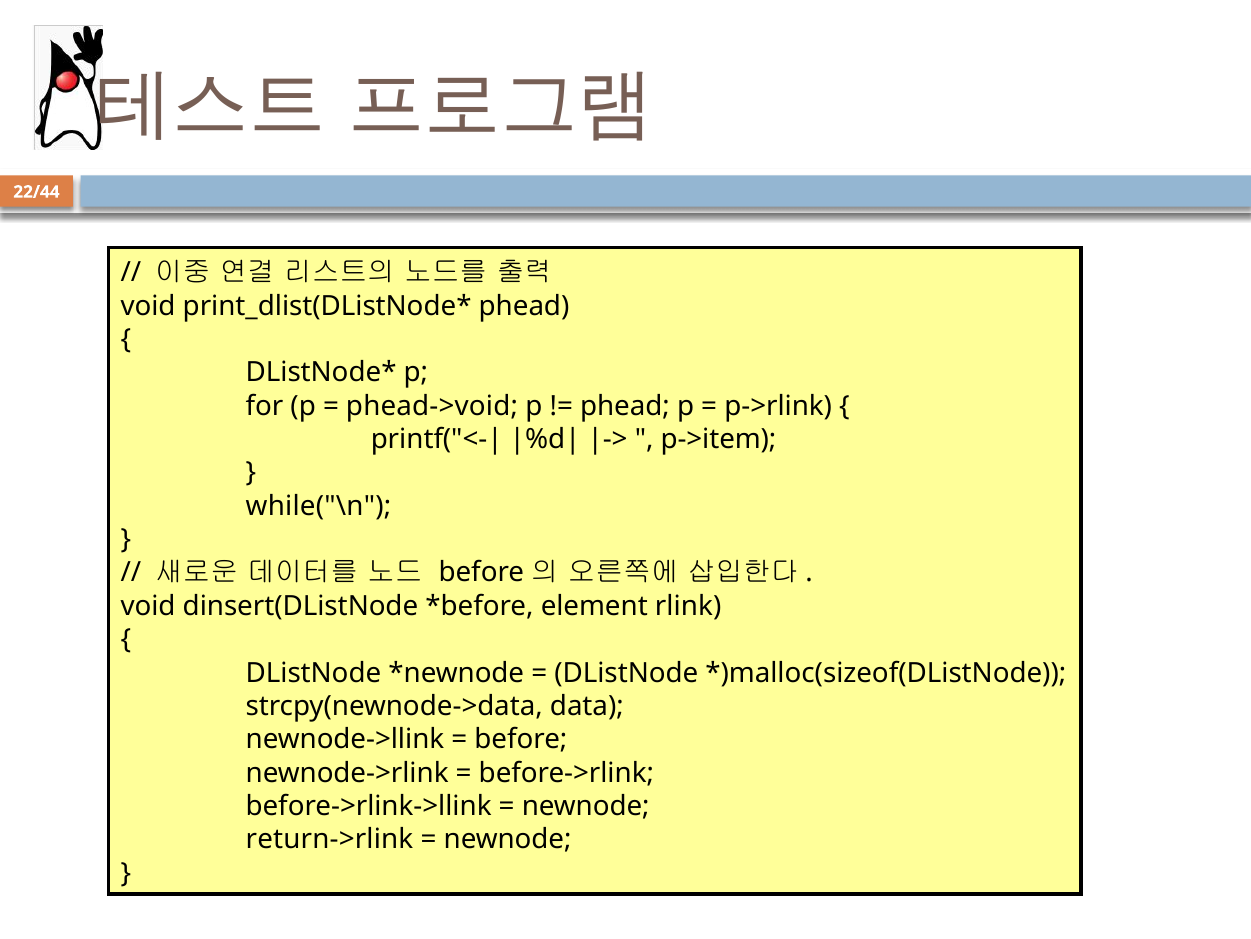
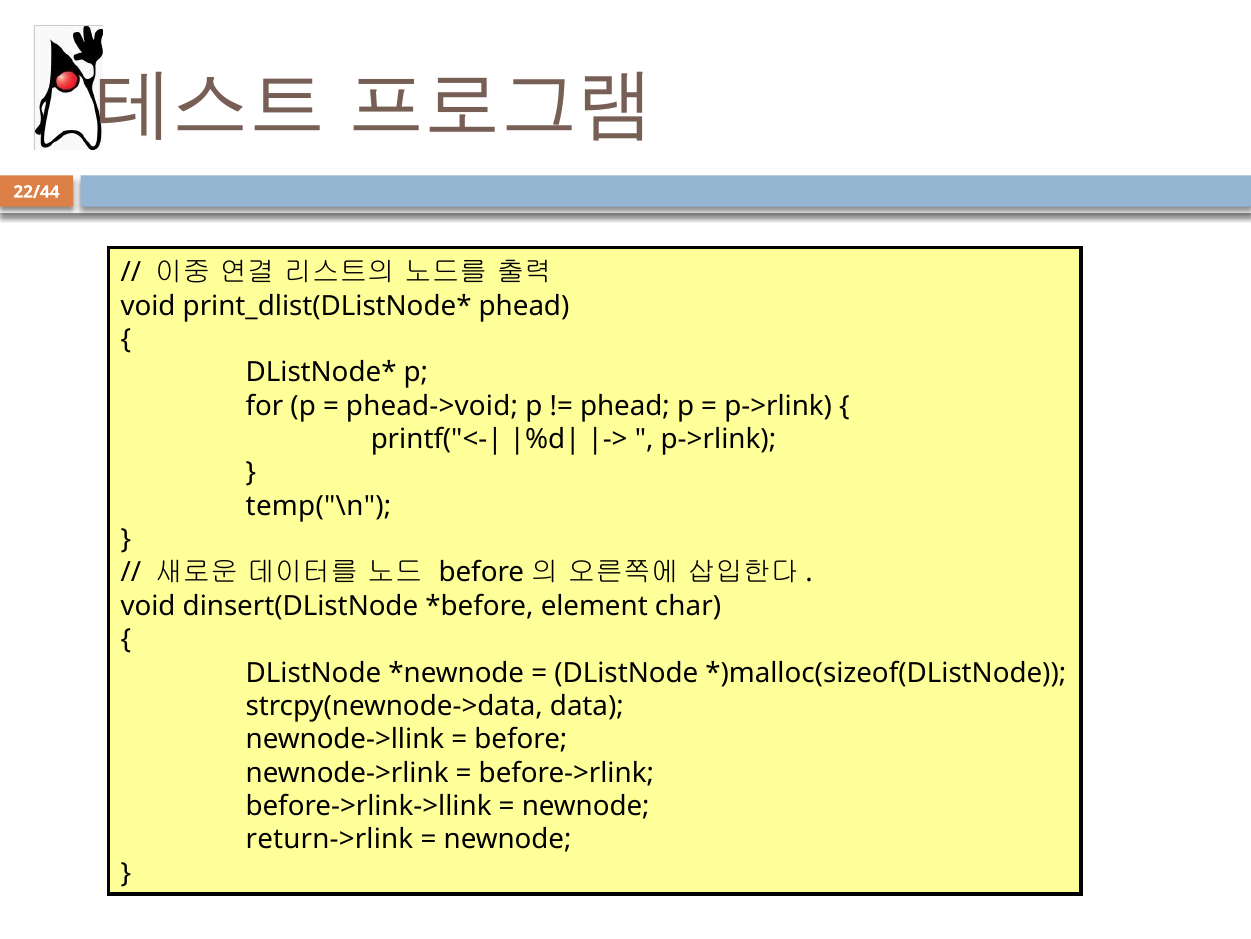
p->item: p->item -> p->rlink (718, 439)
while("\n: while("\n -> temp("\n (319, 506)
rlink: rlink -> char (688, 606)
